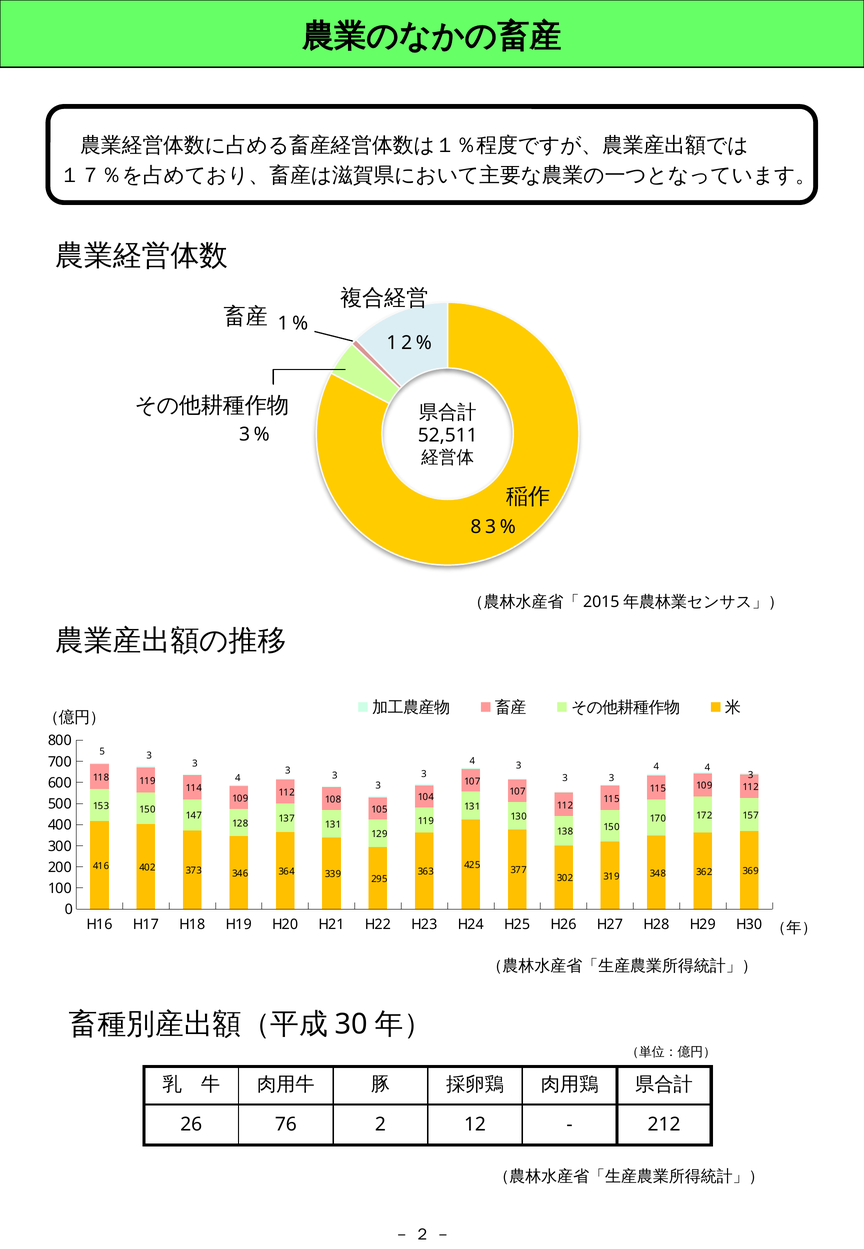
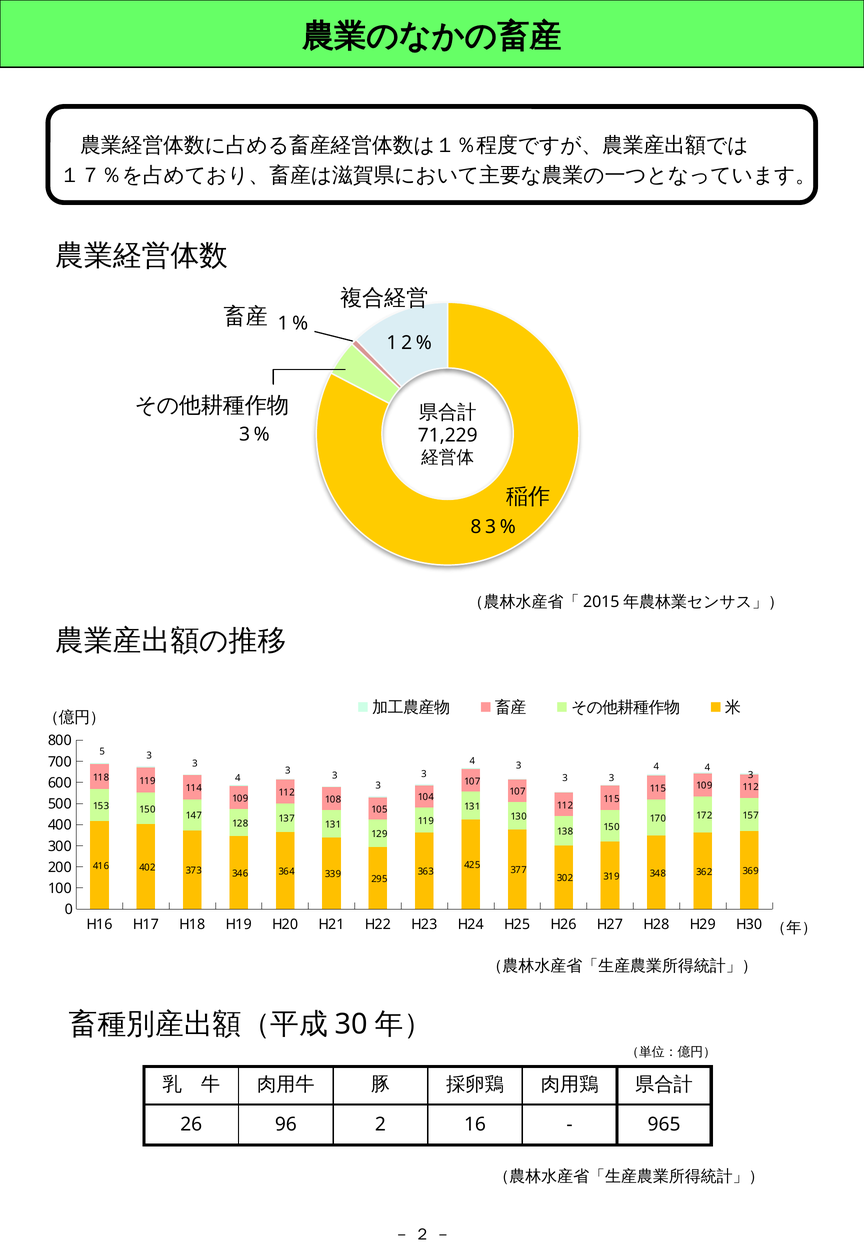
52,511: 52,511 -> 71,229 (448, 435)
76: 76 -> 96 (286, 1124)
12: 12 -> 16 (475, 1124)
212: 212 -> 965 (664, 1124)
